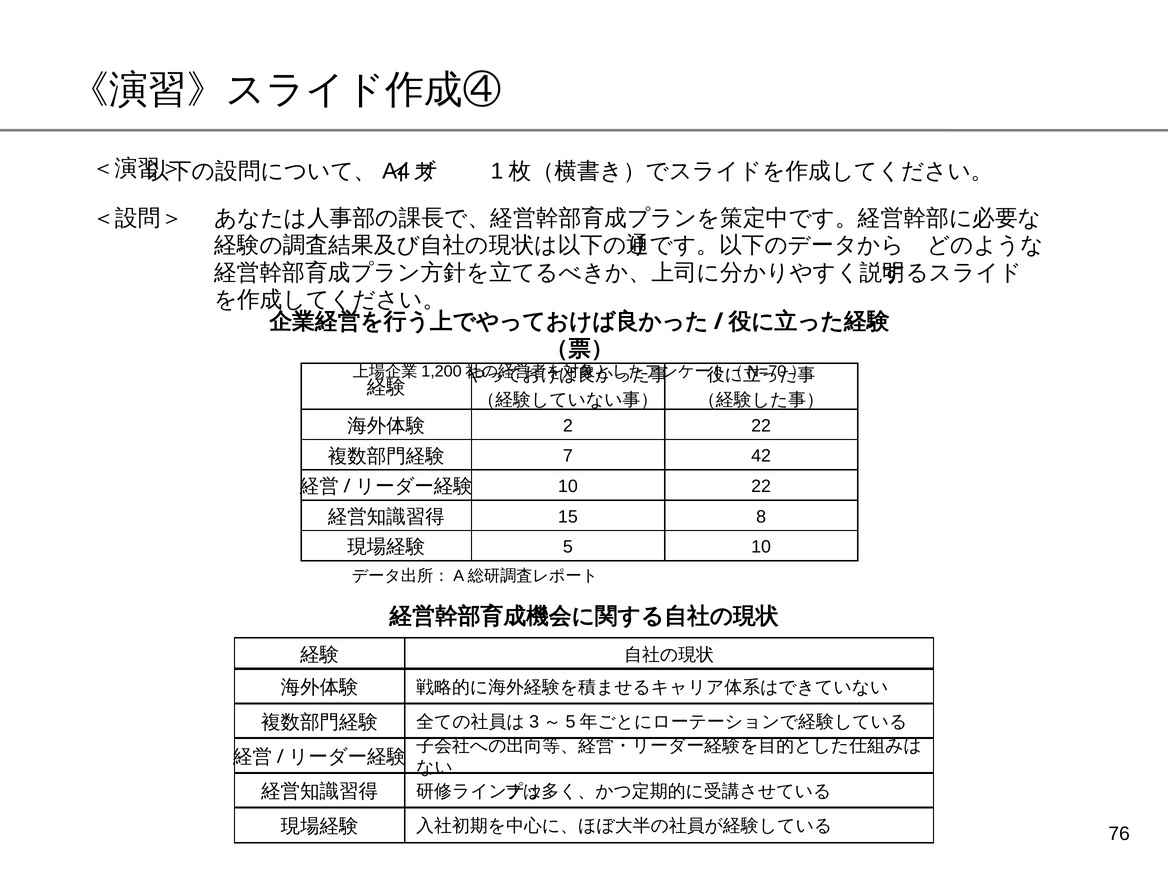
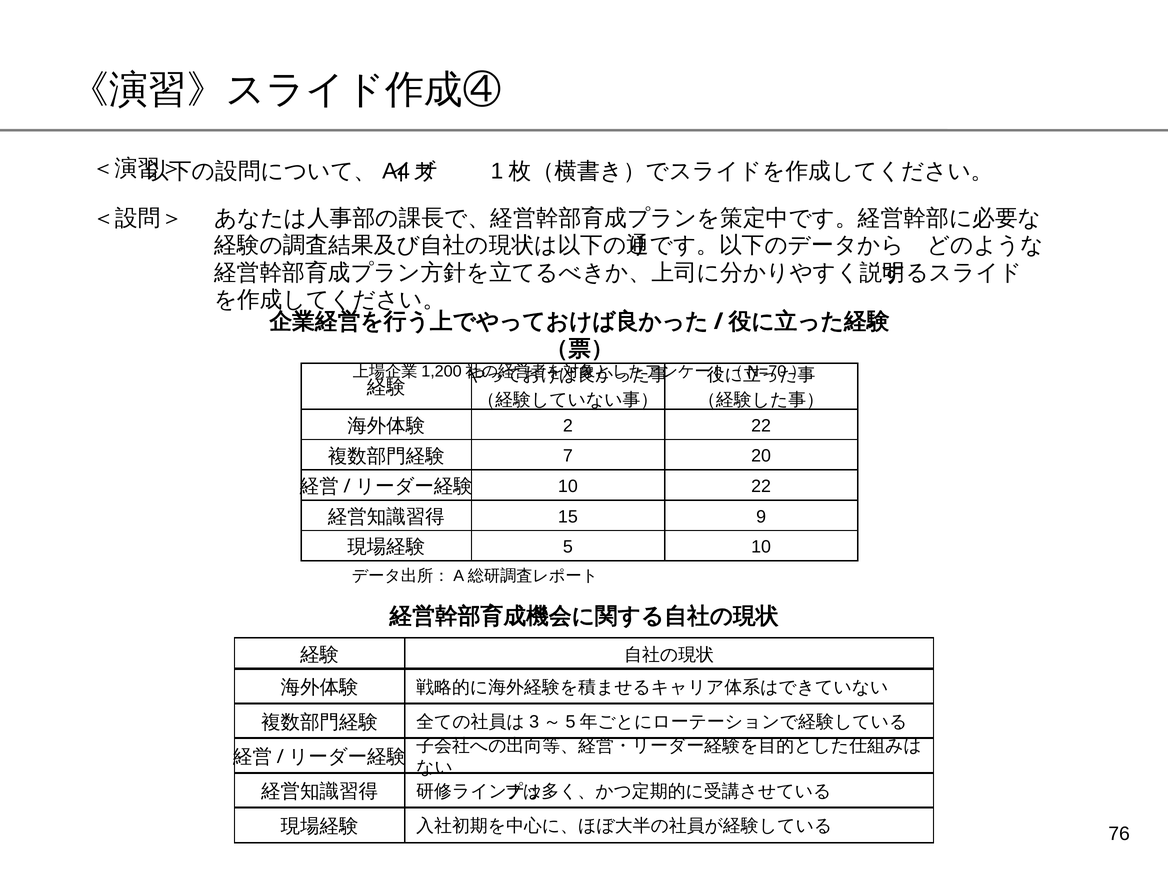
42: 42 -> 20 (761, 456)
8: 8 -> 9 (761, 517)
